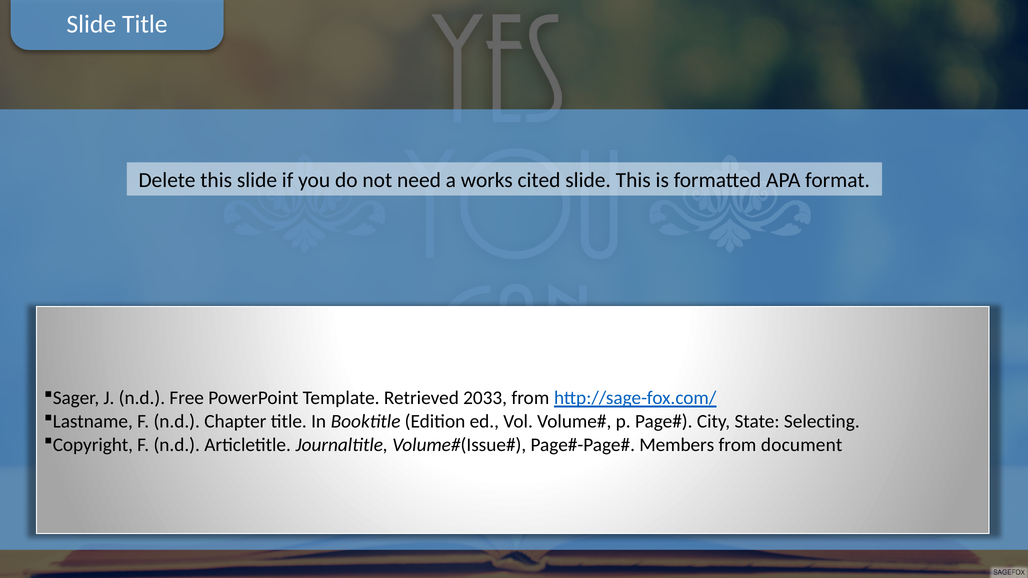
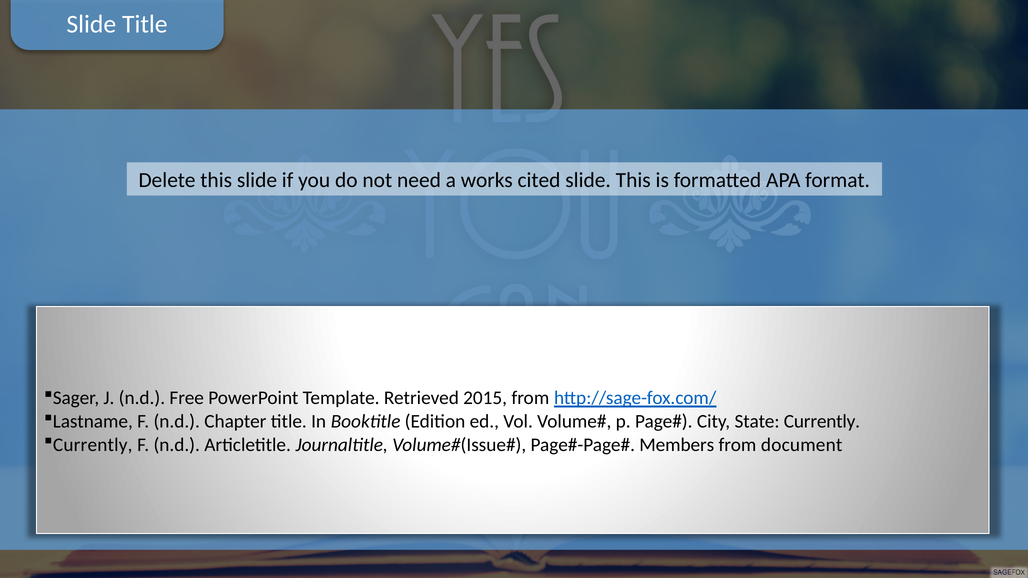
2033: 2033 -> 2015 (485, 398)
State Selecting: Selecting -> Currently (822, 422)
Copyright: Copyright -> Currently (93, 445)
